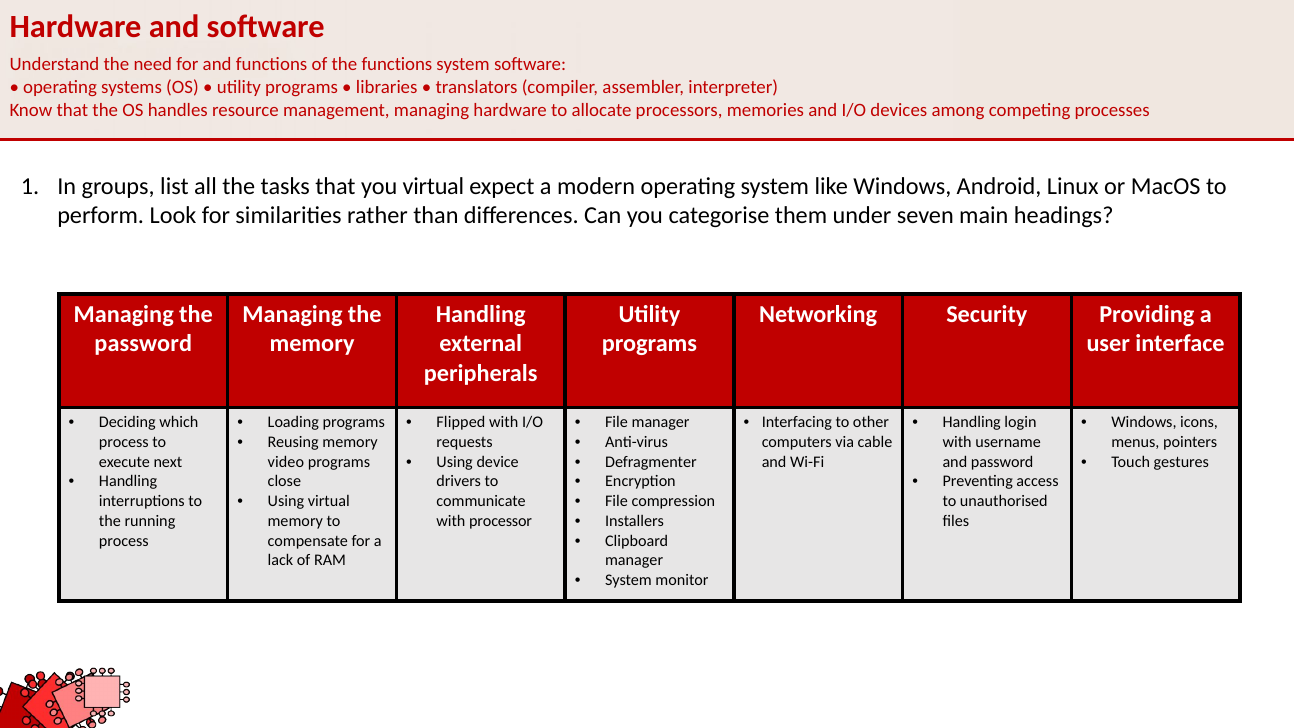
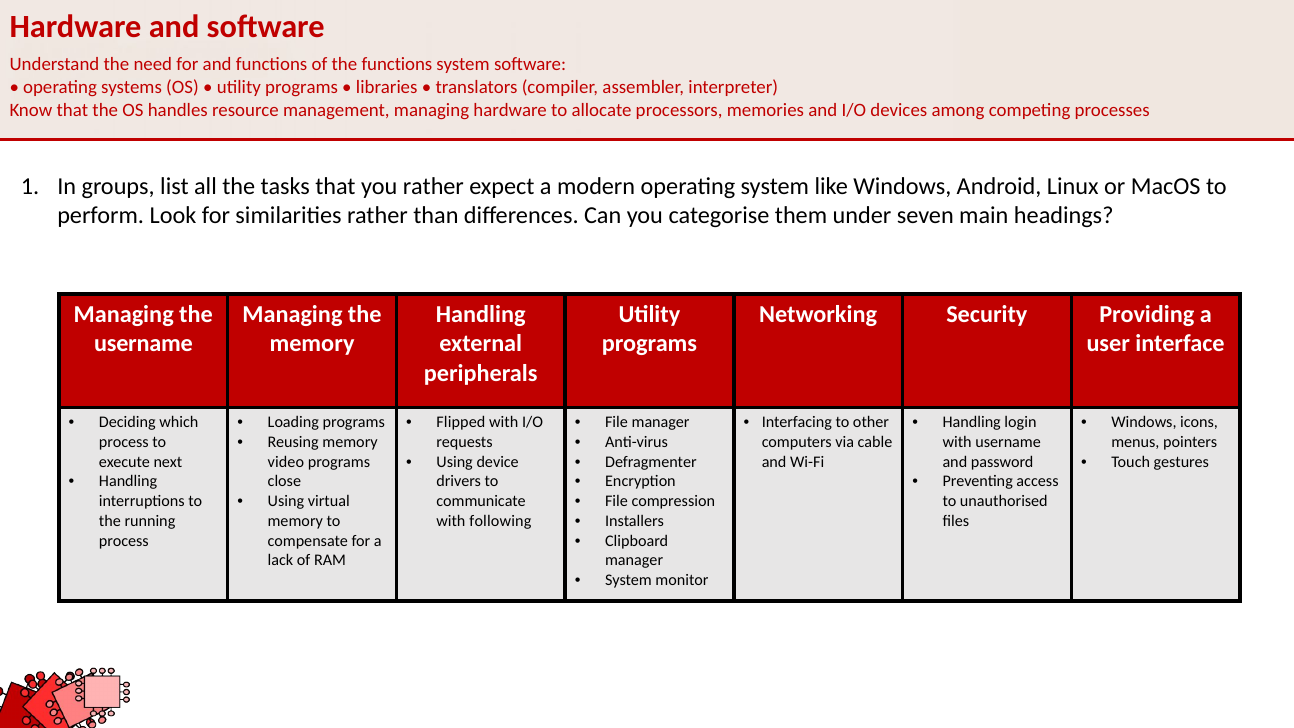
you virtual: virtual -> rather (433, 187)
password: password -> username (143, 344)
processor: processor -> following (500, 521)
